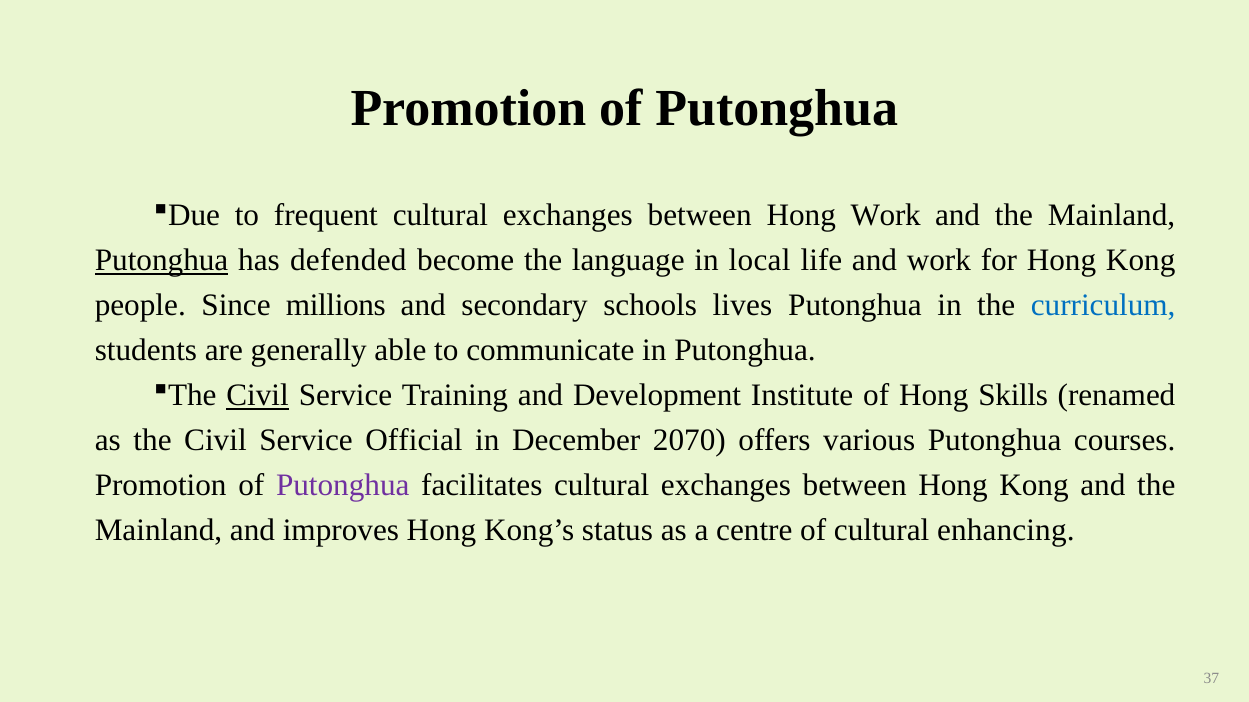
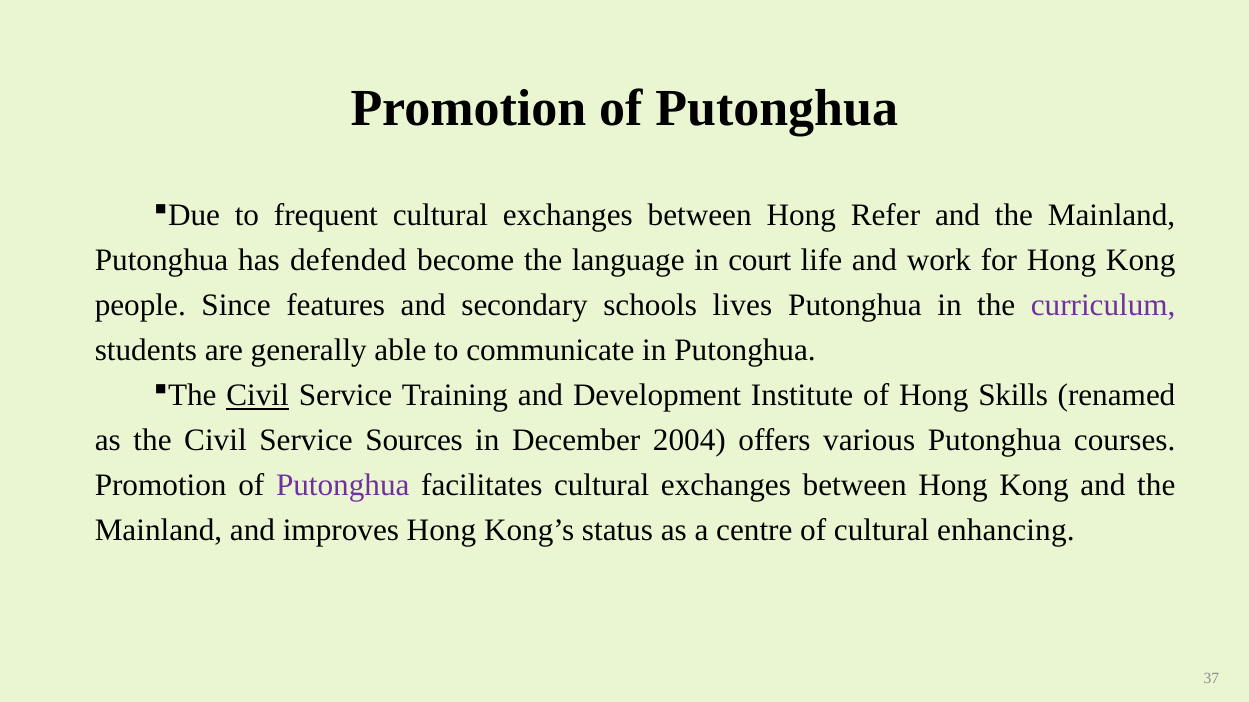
Hong Work: Work -> Refer (885, 216)
Putonghua underline: present -> none (162, 261)
local: local -> court (760, 261)
millions: millions -> features (336, 306)
curriculum colour: blue -> purple (1103, 306)
Official: Official -> Sources (414, 441)
2070: 2070 -> 2004 (689, 441)
